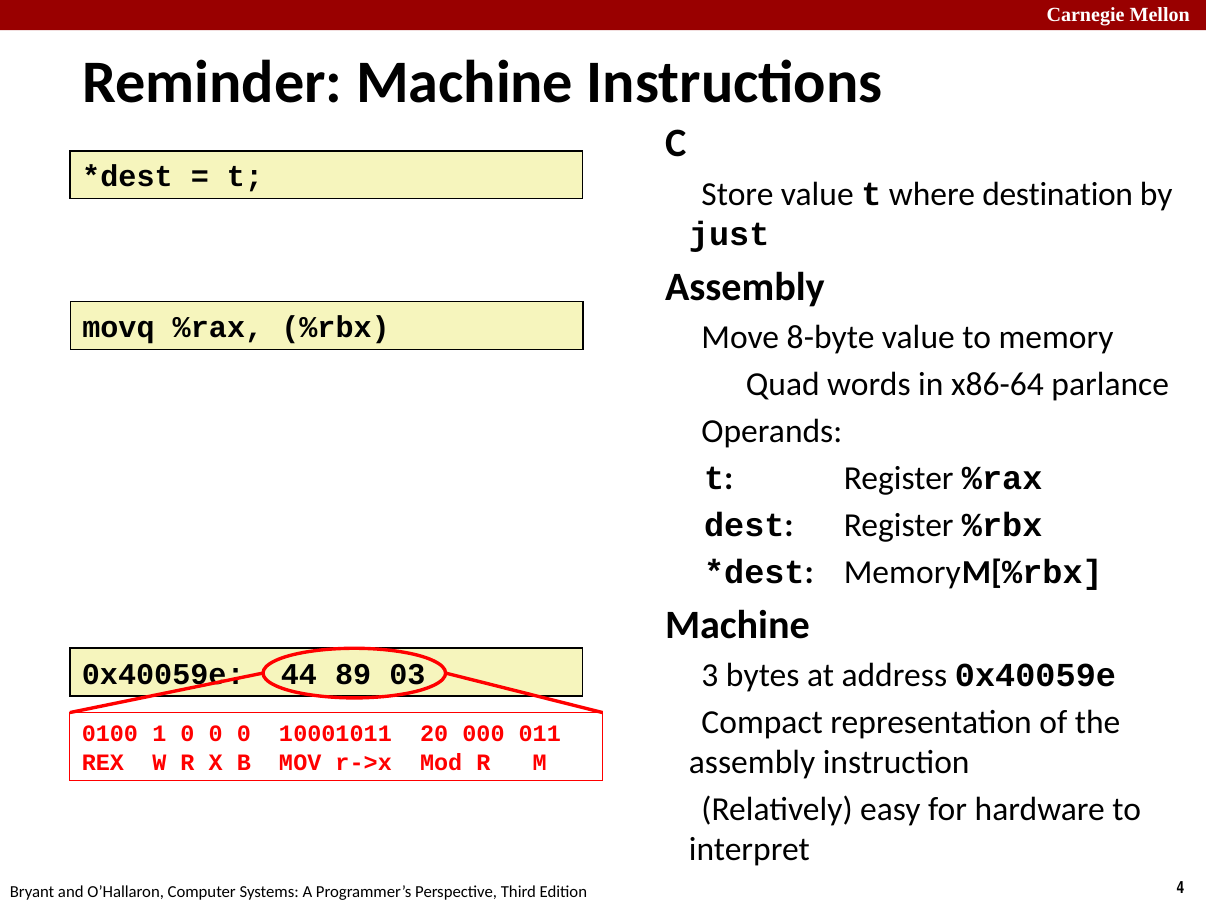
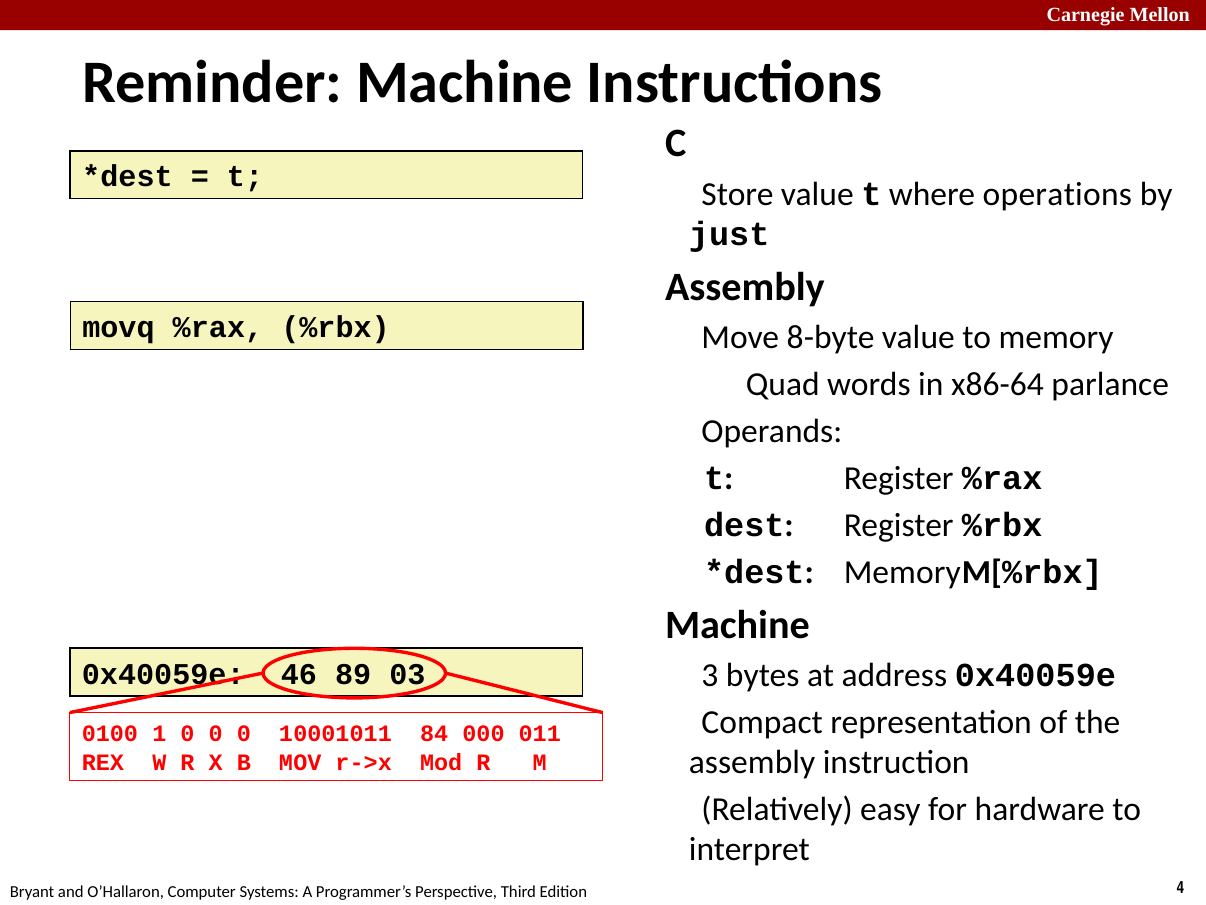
destination: destination -> operations (1057, 194)
44: 44 -> 46 (299, 674)
20: 20 -> 84 (434, 734)
